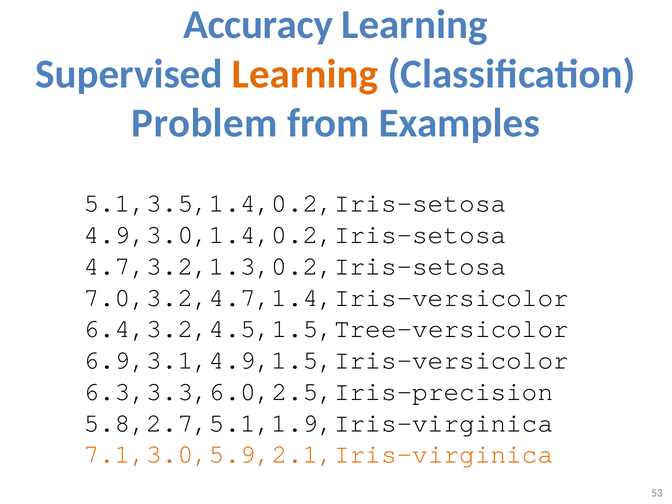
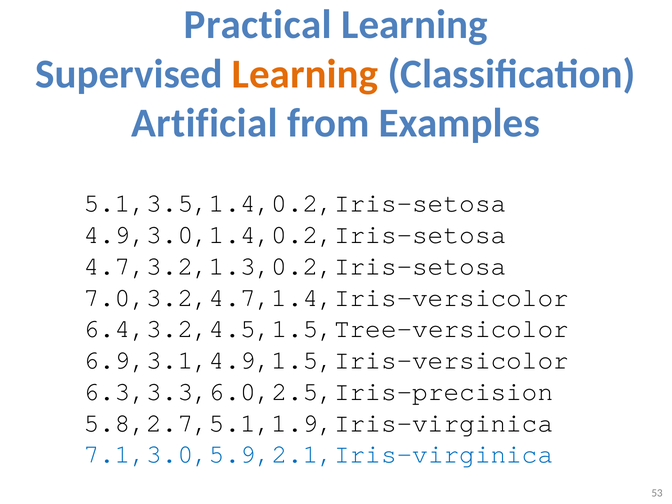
Accuracy: Accuracy -> Practical (258, 25)
Problem: Problem -> Artificial (205, 123)
7.1,3.0,5.9,2.1,Iris-virginica colour: orange -> blue (318, 454)
